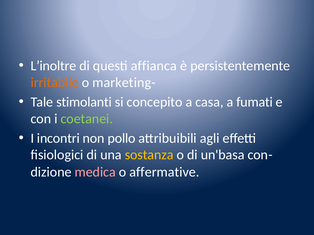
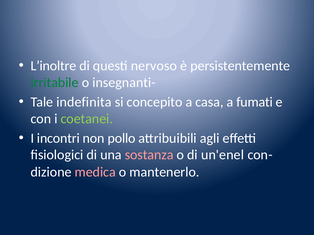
affianca: affianca -> nervoso (154, 66)
irritabile colour: orange -> green (55, 83)
marketing-: marketing- -> insegnanti- (124, 83)
stimolanti: stimolanti -> indefinita (84, 102)
sostanza colour: yellow -> pink (149, 155)
un'basa: un'basa -> un'enel (223, 155)
affermative: affermative -> mantenerlo (164, 172)
